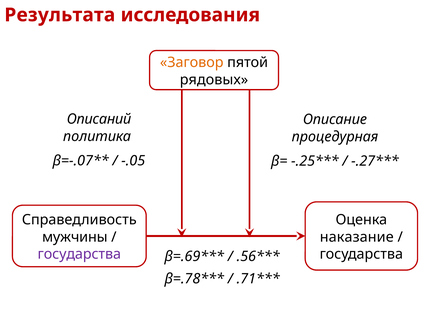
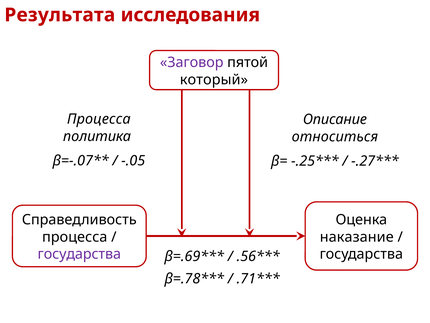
Заговор colour: orange -> purple (192, 62)
рядовых: рядовых -> который (214, 80)
Описаний: Описаний -> Процесса (99, 119)
процедурная: процедурная -> относиться (335, 136)
мужчины: мужчины -> процесса (75, 237)
